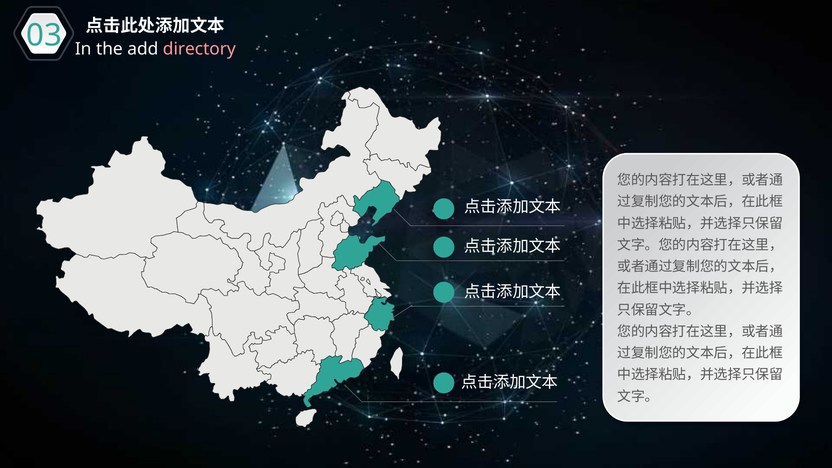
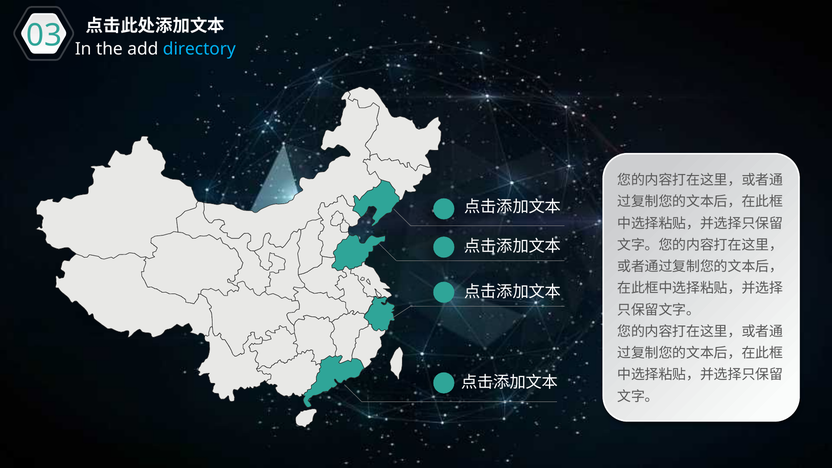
directory colour: pink -> light blue (199, 49)
